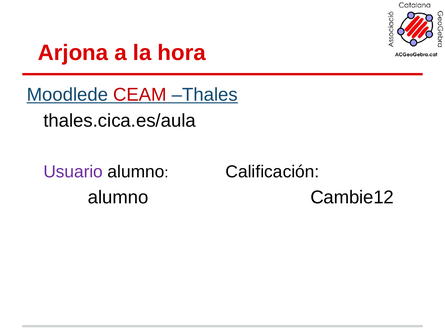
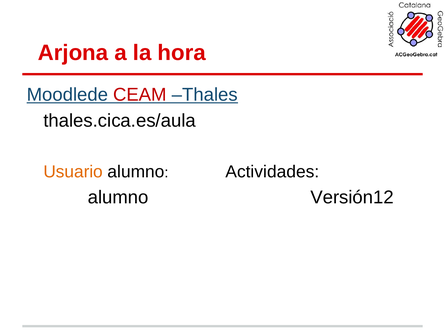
Usuario colour: purple -> orange (73, 172)
Calificación: Calificación -> Actividades (272, 172)
Cambie12: Cambie12 -> Versión12 (352, 197)
